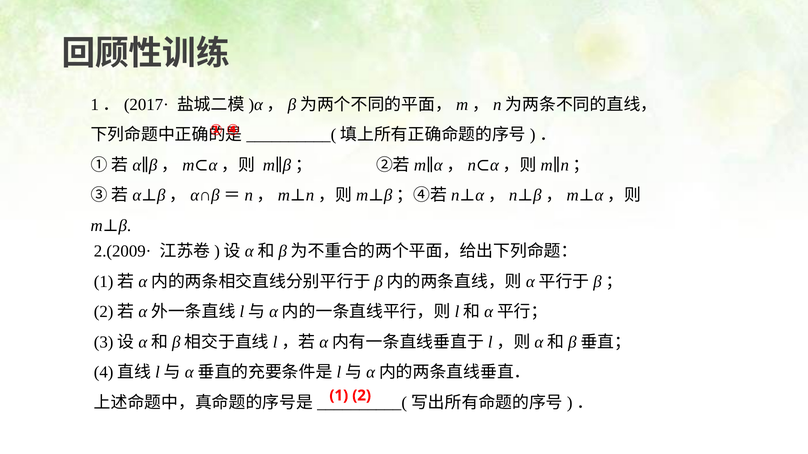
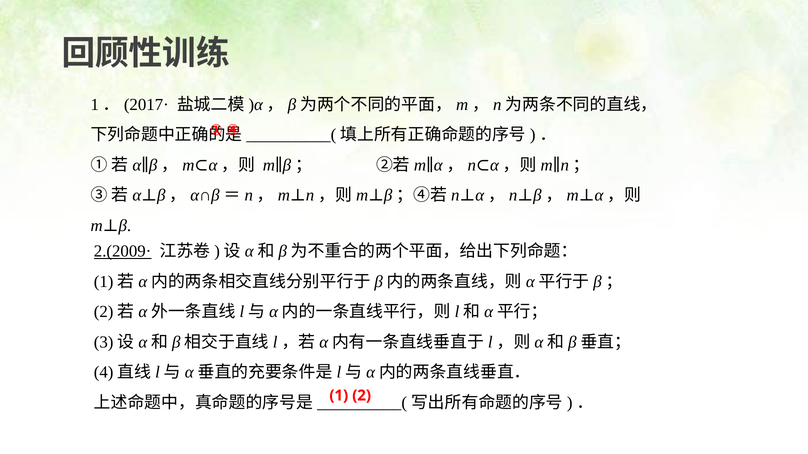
2.(2009· underline: none -> present (123, 252)
